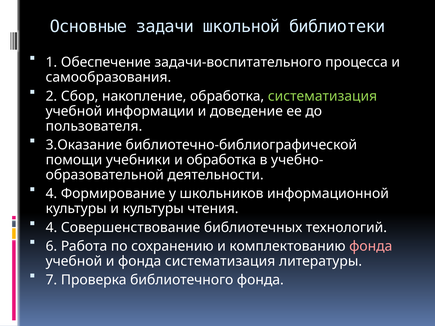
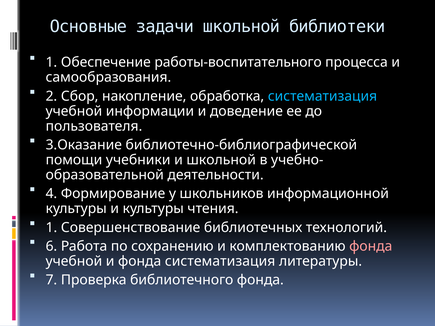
задачи-воспитательного: задачи-воспитательного -> работы-воспитательного (238, 62)
систематизация colour: light green -> light blue (323, 96)
и обработка: обработка -> школьной (221, 160)
4: 4 -> 1 (51, 228)
